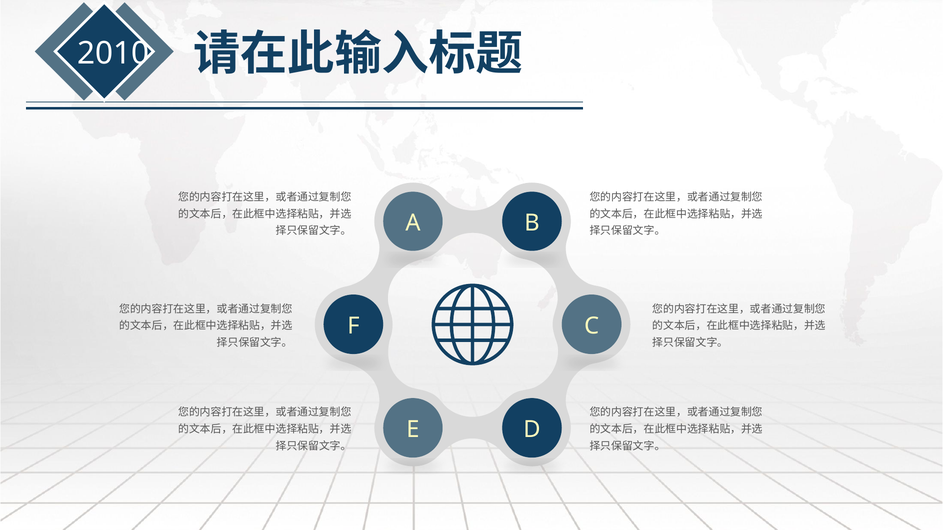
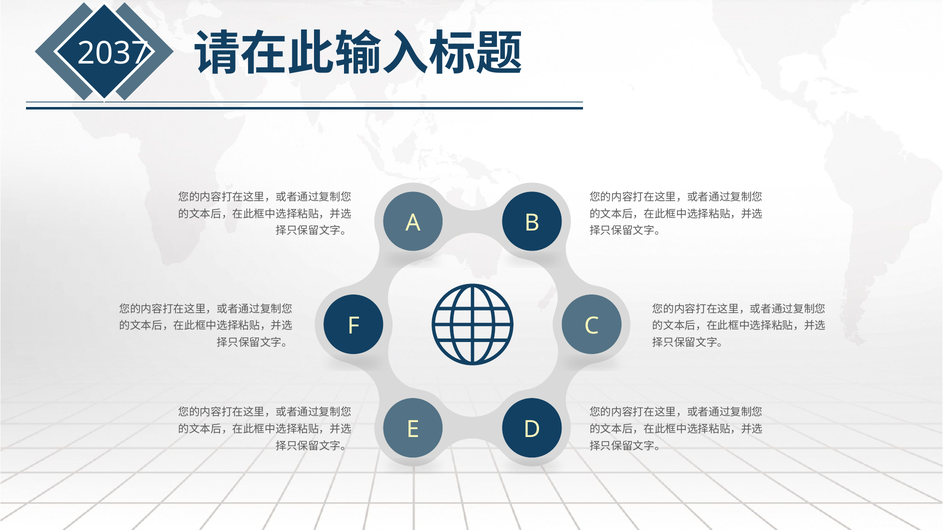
2010: 2010 -> 2037 (113, 53)
